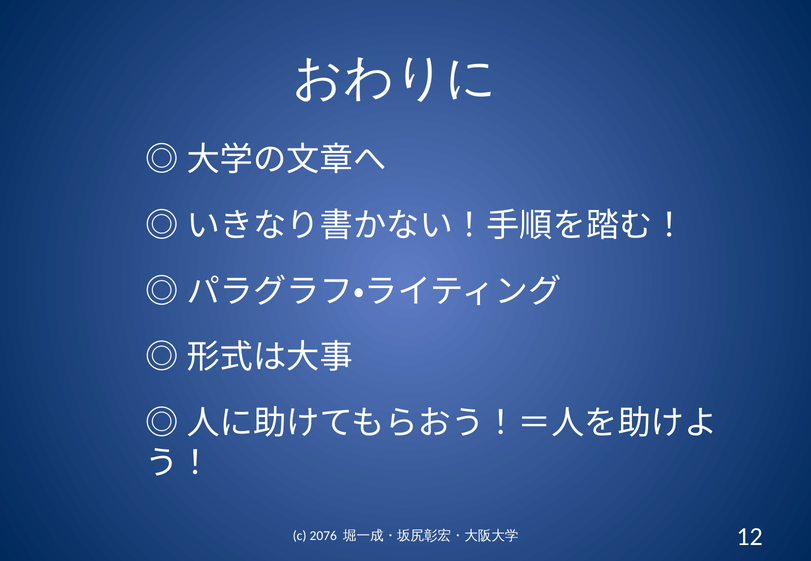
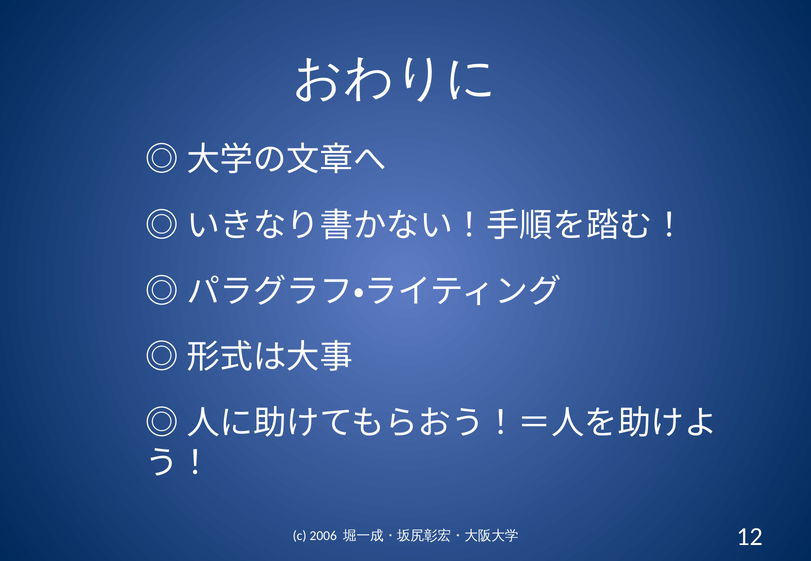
2076: 2076 -> 2006 (323, 536)
